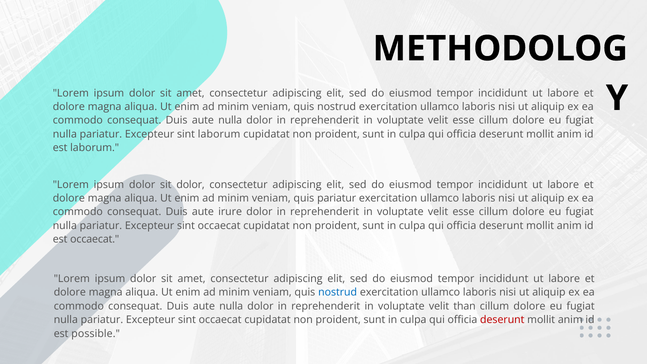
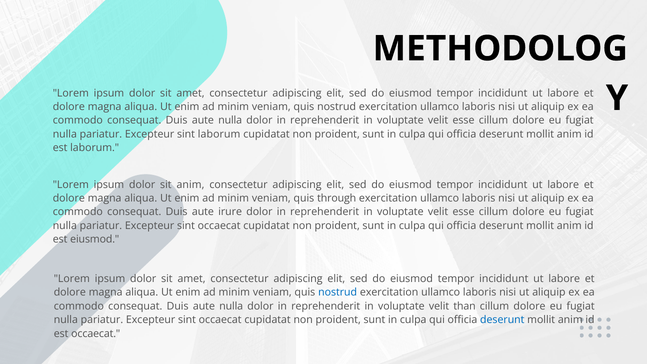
sit dolor: dolor -> anim (190, 185)
quis pariatur: pariatur -> through (337, 198)
est occaecat: occaecat -> eiusmod (95, 239)
deserunt colour: red -> blue (502, 320)
est possible: possible -> occaecat (96, 334)
